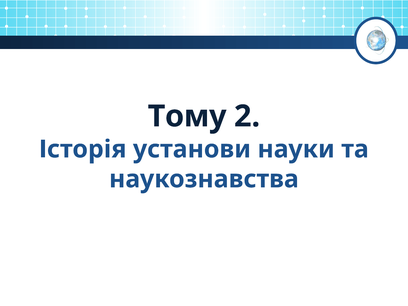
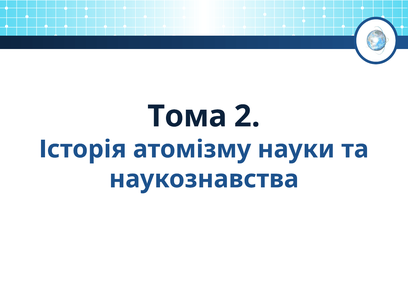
Тому: Тому -> Тома (187, 116)
установи: установи -> атомізму (192, 149)
